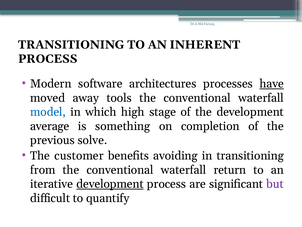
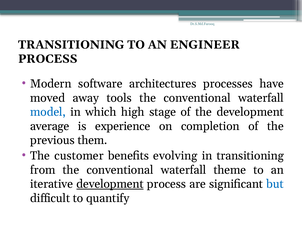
INHERENT: INHERENT -> ENGINEER (205, 45)
have underline: present -> none (272, 84)
something: something -> experience (123, 126)
solve: solve -> them (92, 140)
avoiding: avoiding -> evolving (175, 155)
return: return -> theme (230, 170)
but colour: purple -> blue (275, 184)
